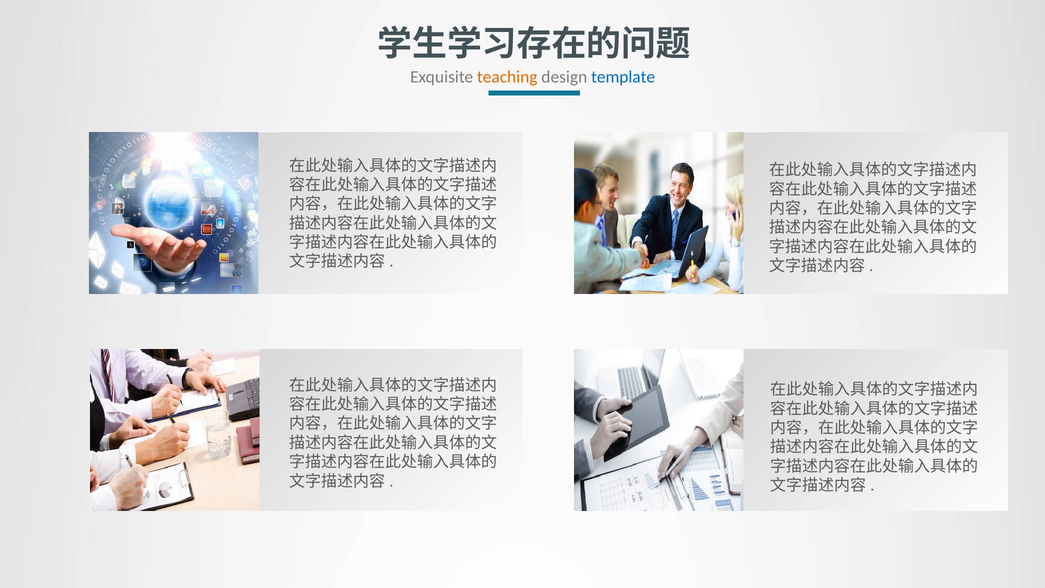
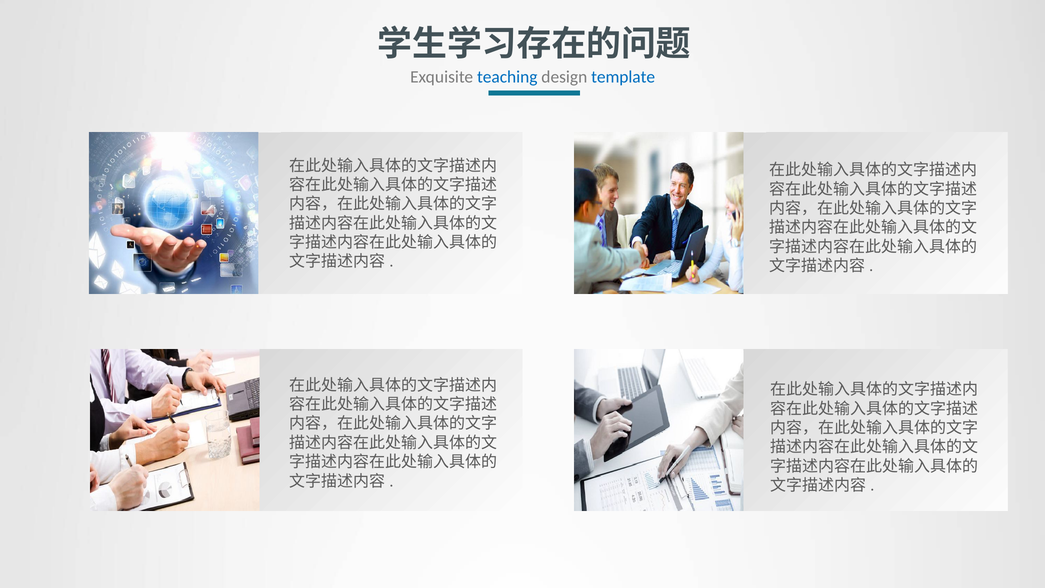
teaching colour: orange -> blue (507, 77)
